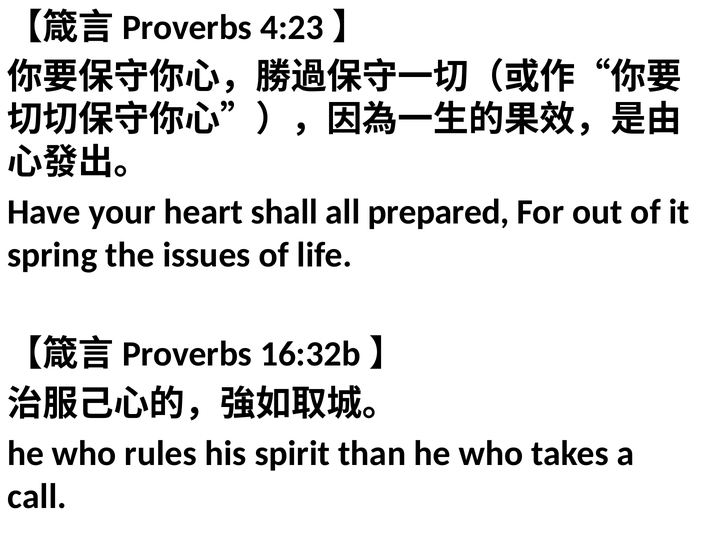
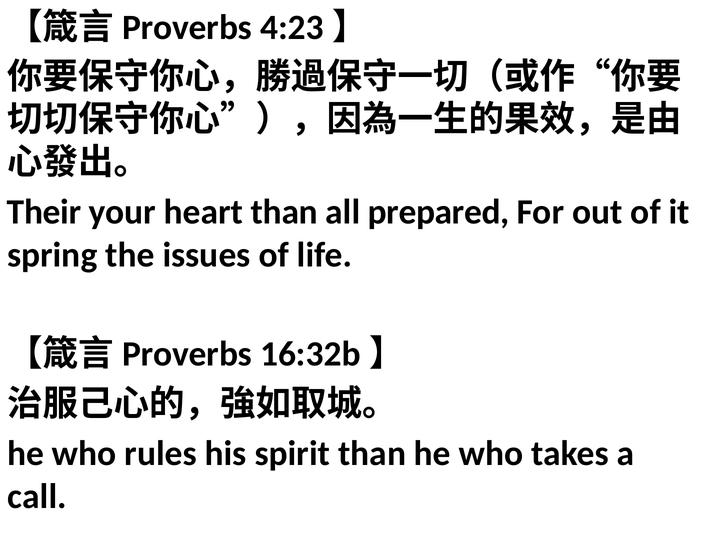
Have: Have -> Their (44, 212)
heart shall: shall -> than (284, 212)
